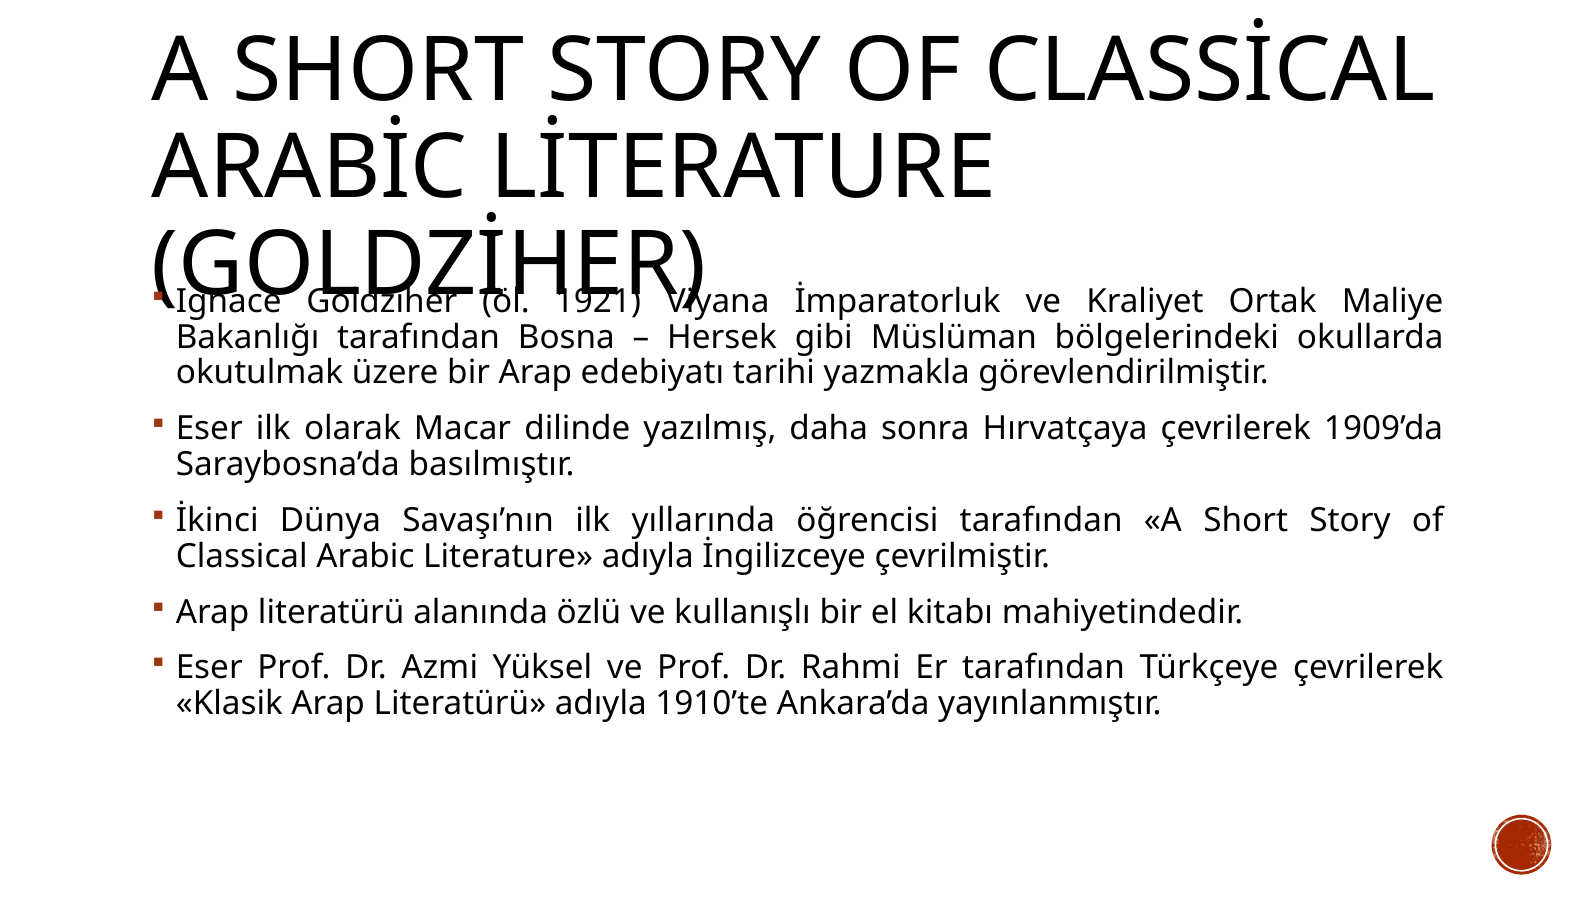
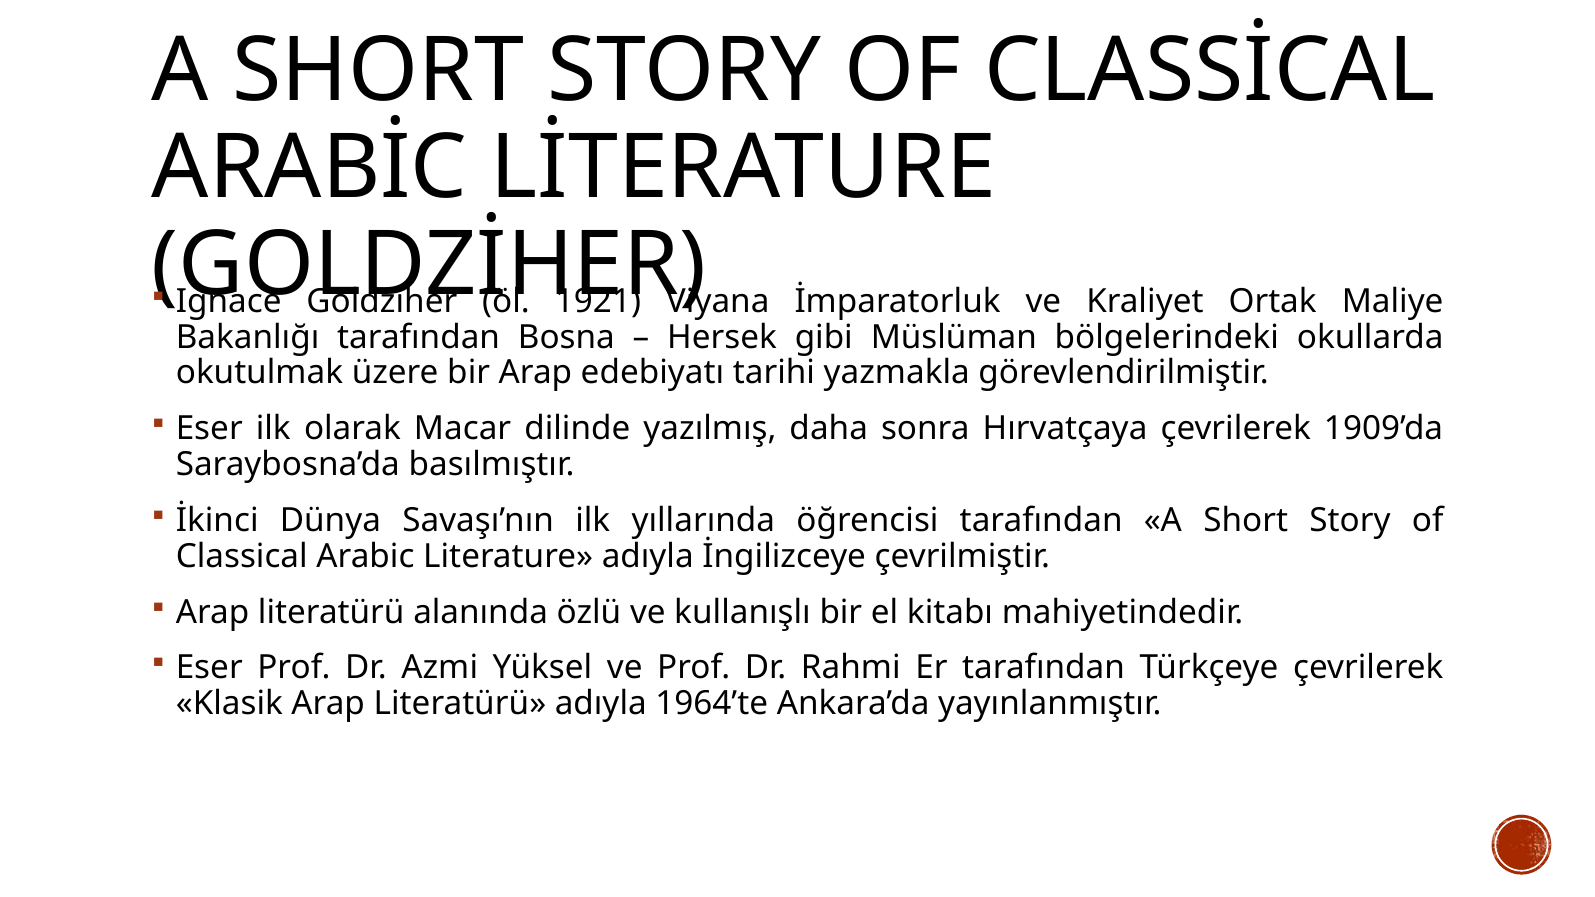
1910’te: 1910’te -> 1964’te (712, 704)
